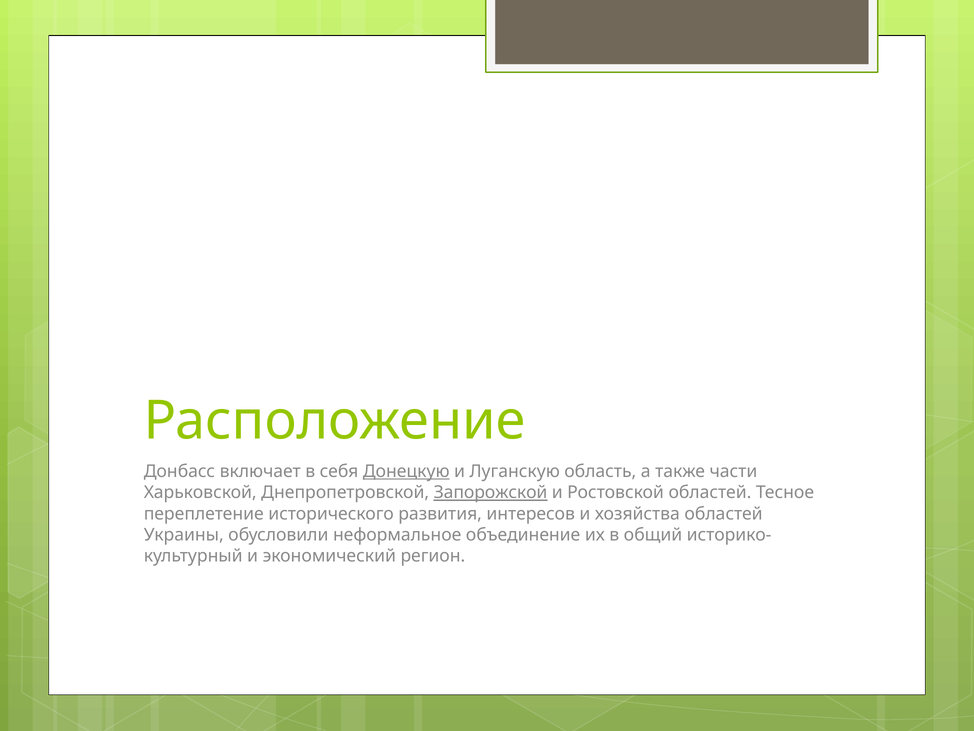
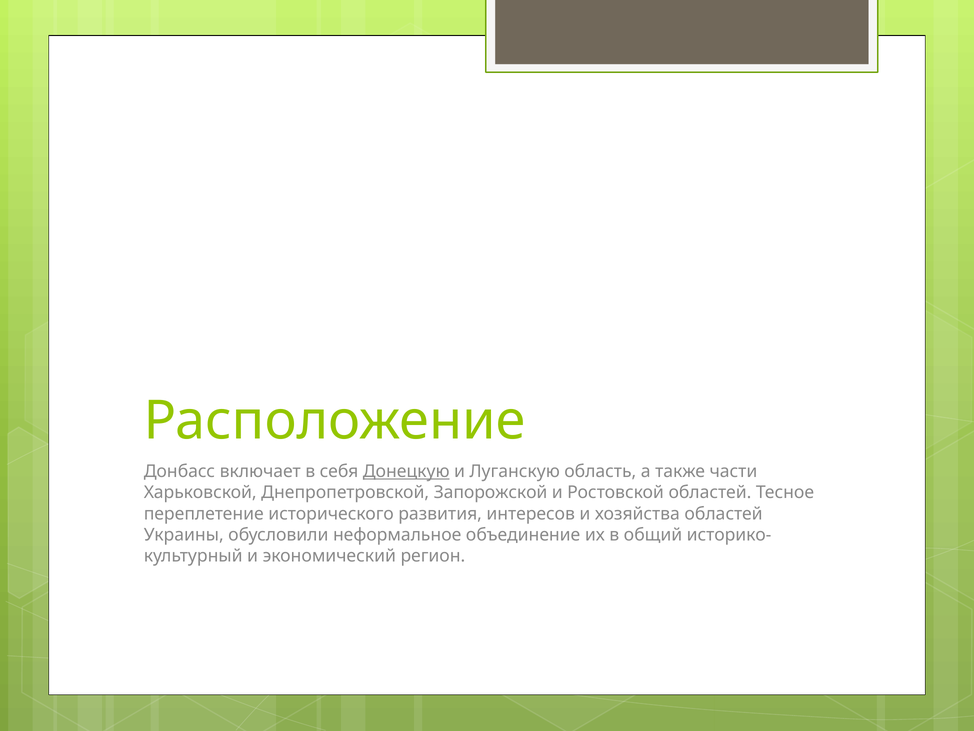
Запорожской underline: present -> none (491, 492)
